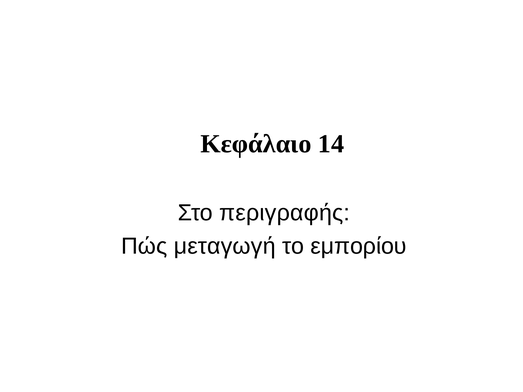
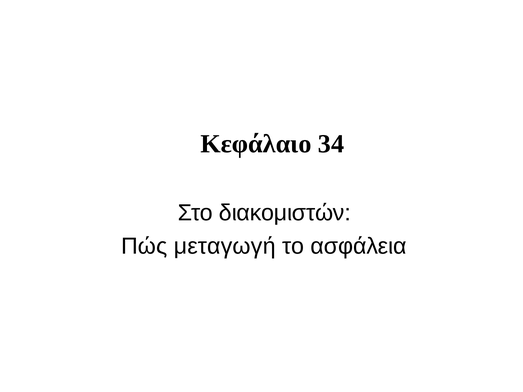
14: 14 -> 34 (331, 144)
περιγραφής: περιγραφής -> διακομιστών (285, 213)
εμπορίου: εμπορίου -> ασφάλεια (359, 246)
